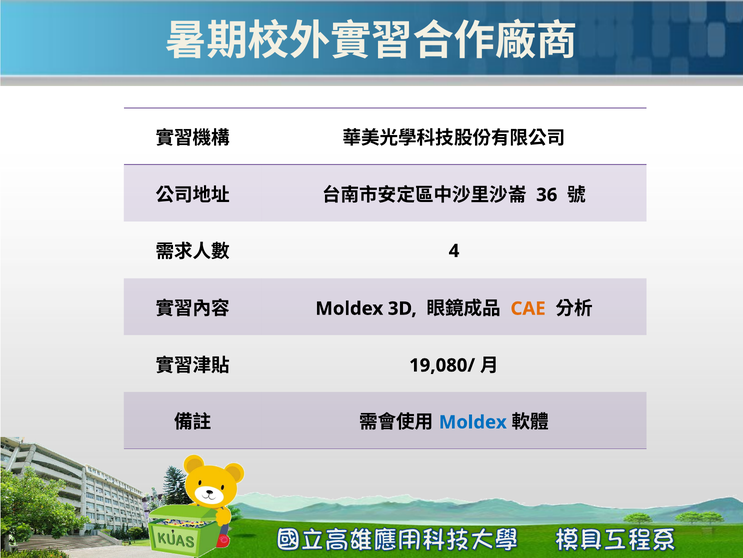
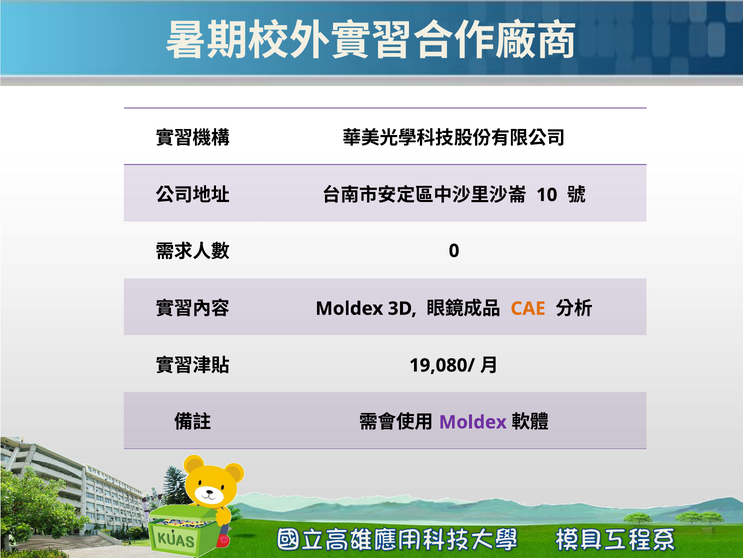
36: 36 -> 10 (547, 195)
4: 4 -> 0 (454, 251)
Moldex colour: blue -> purple (473, 422)
